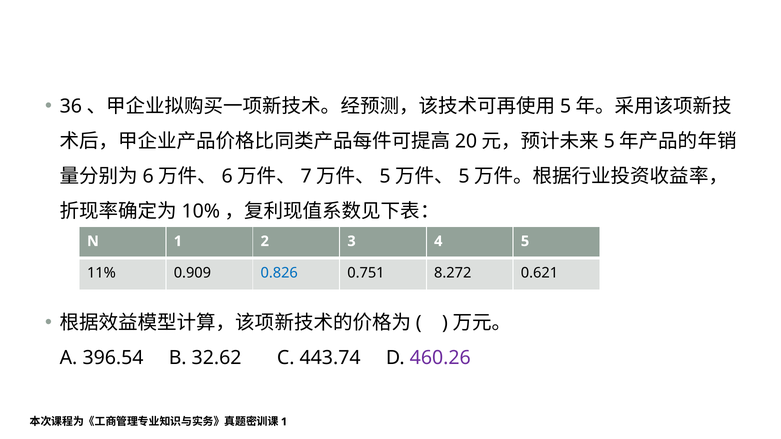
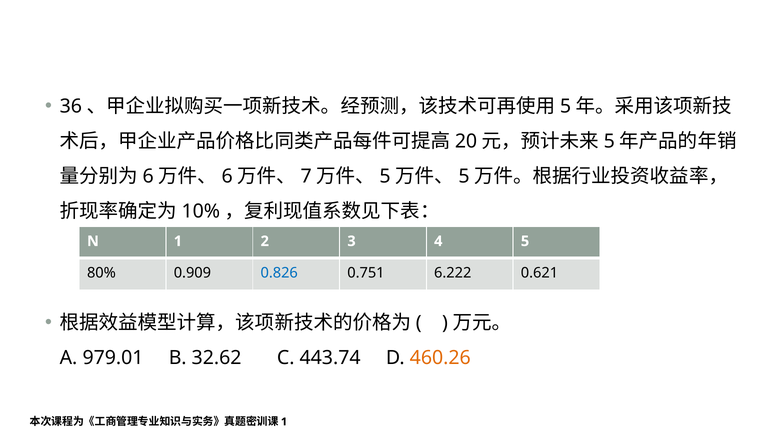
11%: 11% -> 80% (101, 273)
8.272: 8.272 -> 6.222 (453, 273)
396.54: 396.54 -> 979.01 (113, 358)
460.26 colour: purple -> orange (440, 358)
